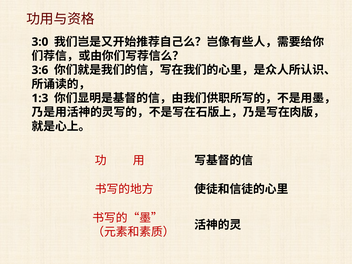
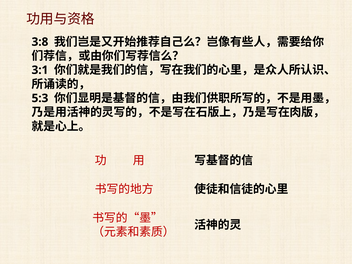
3:0: 3:0 -> 3:8 (40, 42)
3:6: 3:6 -> 3:1 (40, 70)
1:3: 1:3 -> 5:3 (40, 98)
